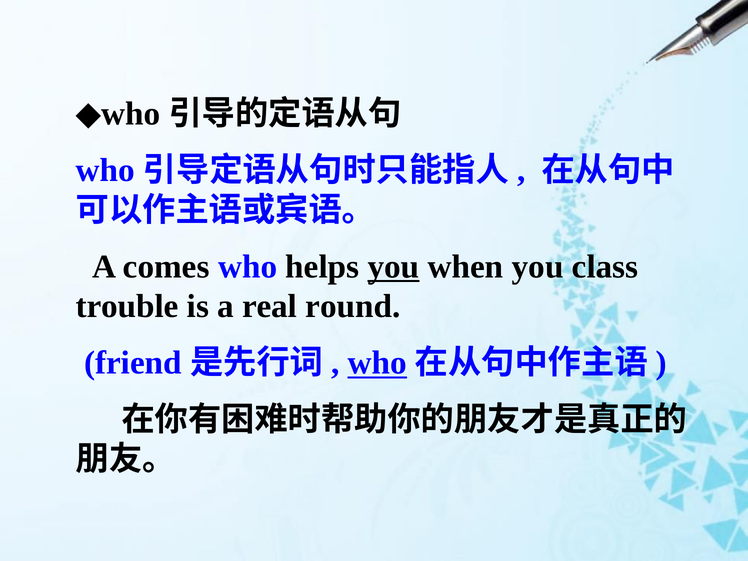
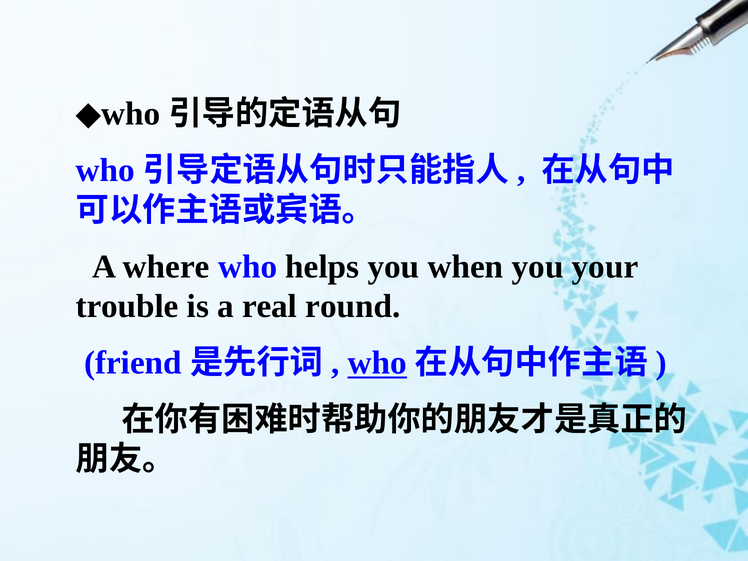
comes: comes -> where (166, 267)
you underline: present -> none (394, 267)
class: class -> your (605, 267)
